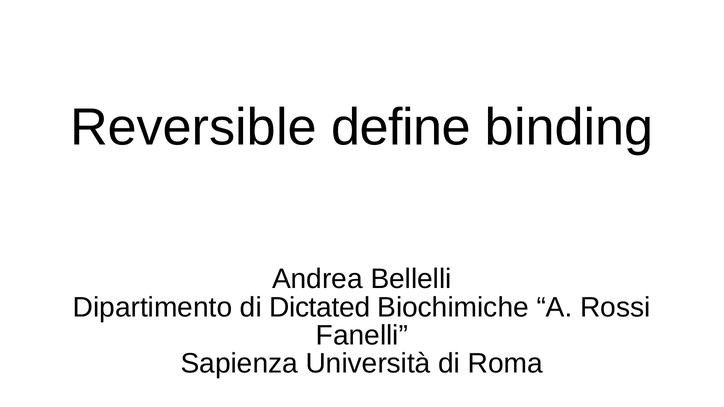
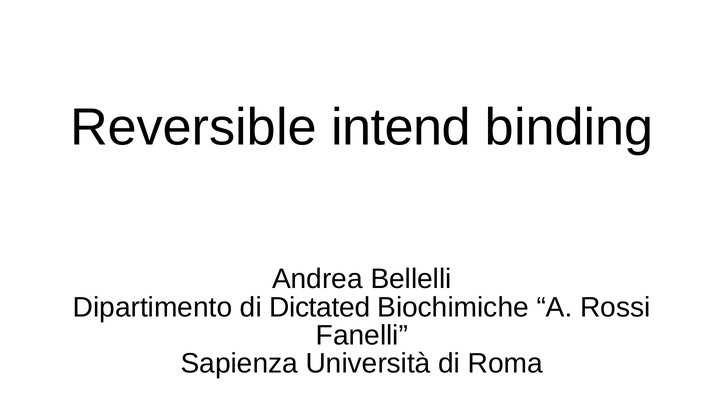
define: define -> intend (401, 127)
